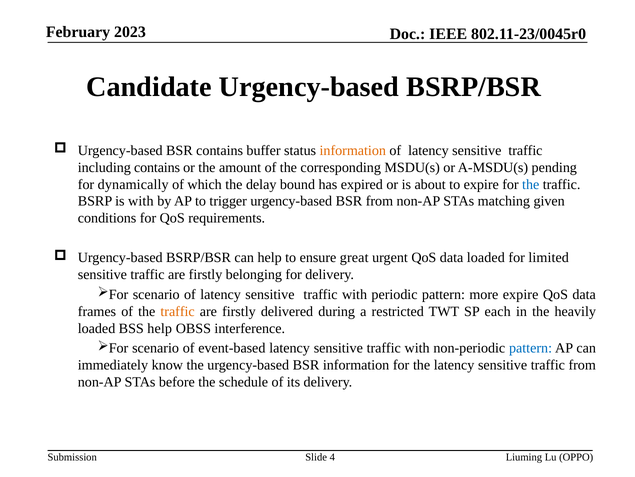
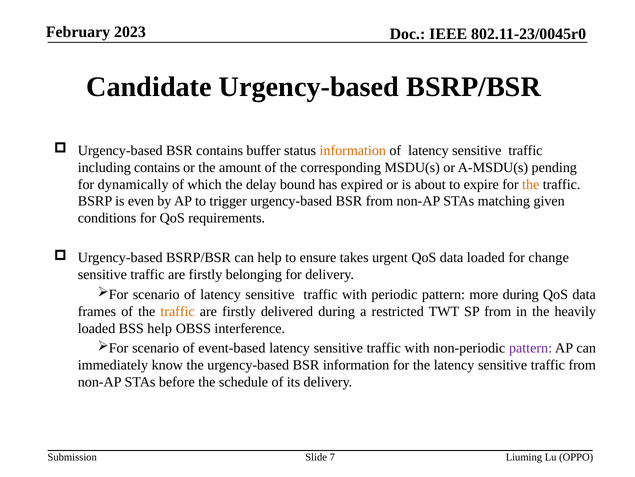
the colour: blue -> orange (531, 184)
is with: with -> even (141, 201)
great: great -> takes (354, 257)
limited: limited -> change (549, 257)
more expire: expire -> during (521, 294)
SP each: each -> from (498, 311)
pattern colour: blue -> purple (531, 348)
4: 4 -> 7 (332, 457)
